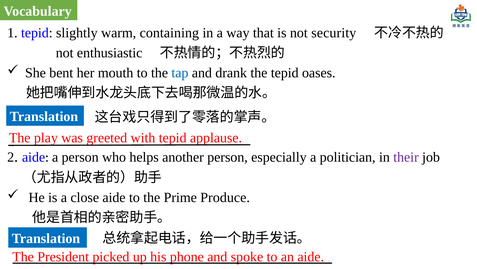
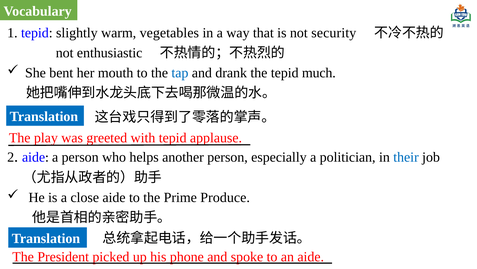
containing: containing -> vegetables (169, 33)
oases: oases -> much (319, 73)
their colour: purple -> blue (406, 157)
